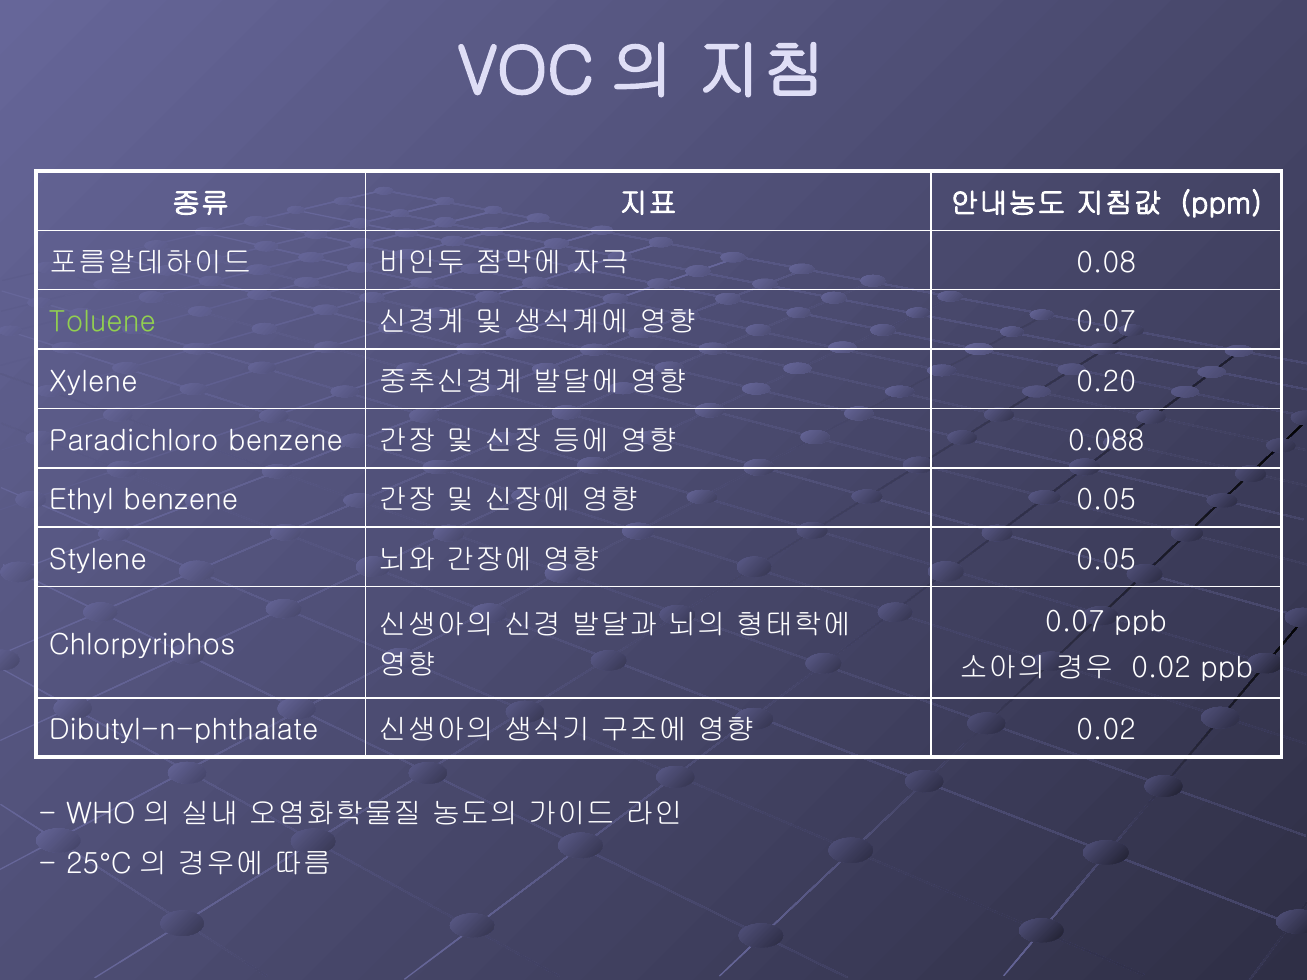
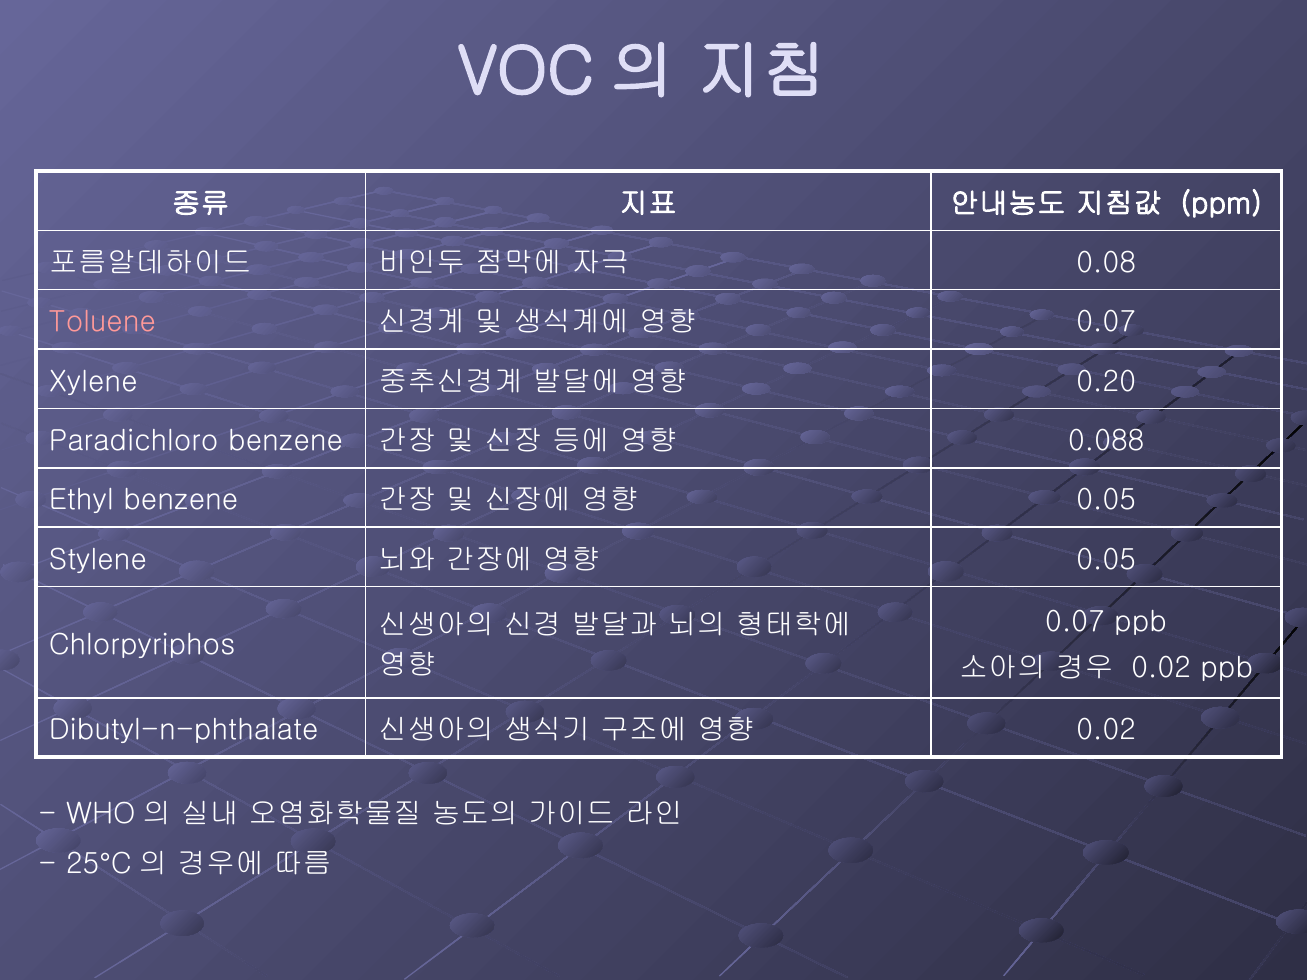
Toluene colour: light green -> pink (103, 322)
